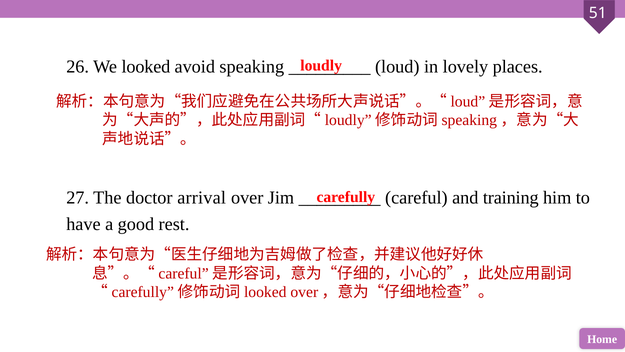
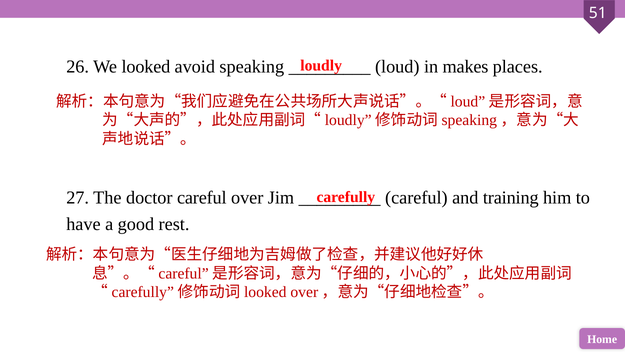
lovely: lovely -> makes (466, 66)
doctor arrival: arrival -> careful (202, 198)
